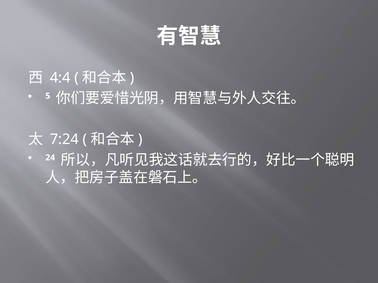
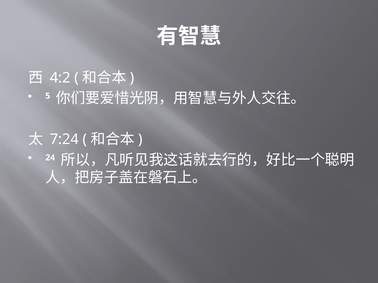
4:4: 4:4 -> 4:2 (60, 78)
